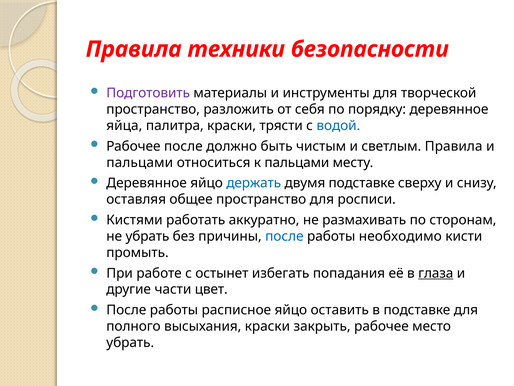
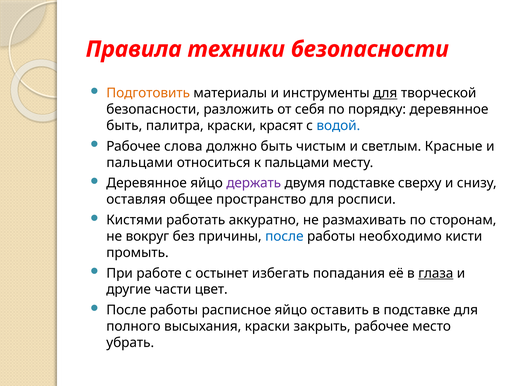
Подготовить colour: purple -> orange (148, 93)
для underline: none -> present (385, 93)
пространство: пространство -> безопасности (153, 109)
яйца: яйца -> быть (124, 126)
трясти: трясти -> красят (281, 126)
Рабочее после: после -> слова (183, 146)
светлым Правила: Правила -> Красные (454, 146)
держать colour: blue -> purple (254, 183)
не убрать: убрать -> вокруг (147, 236)
